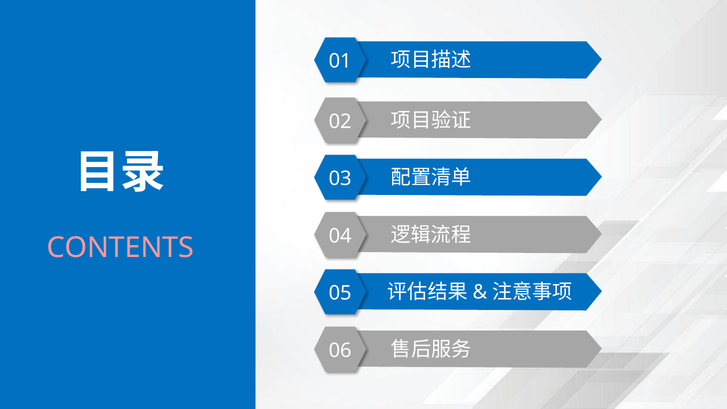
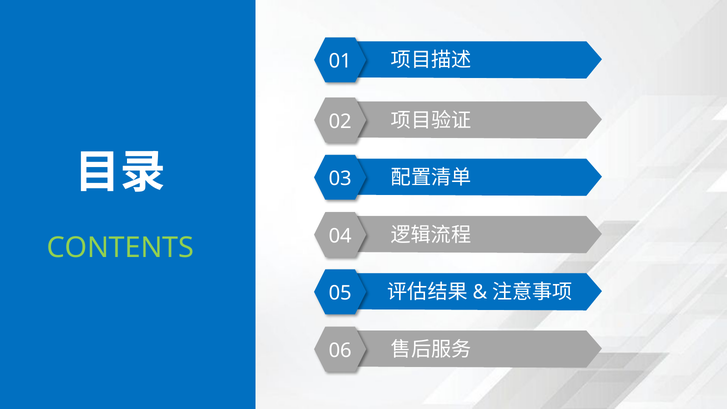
CONTENTS colour: pink -> light green (120, 247)
